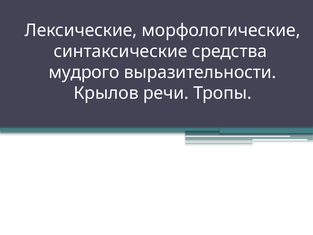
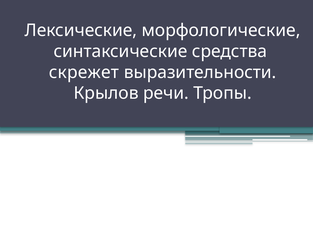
мудрого: мудрого -> скрежет (84, 72)
